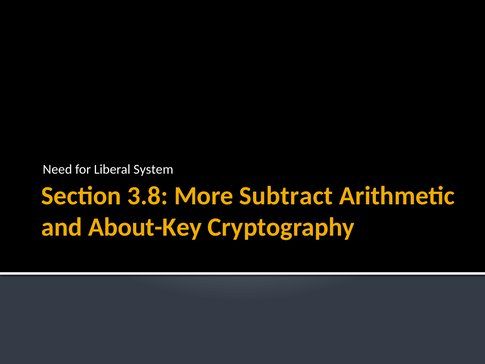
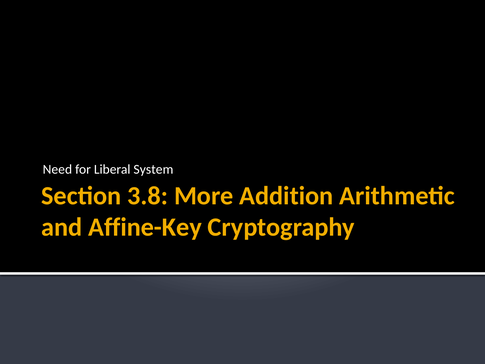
Subtract: Subtract -> Addition (286, 196)
About-Key: About-Key -> Affine-Key (145, 227)
